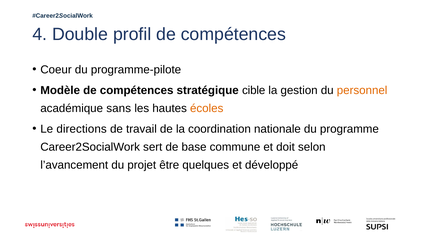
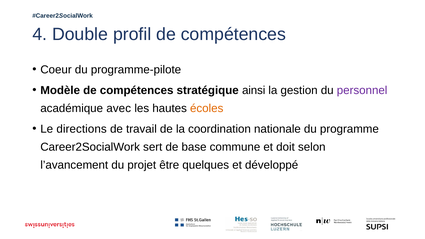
cible: cible -> ainsi (254, 90)
personnel colour: orange -> purple (362, 90)
sans: sans -> avec (119, 108)
